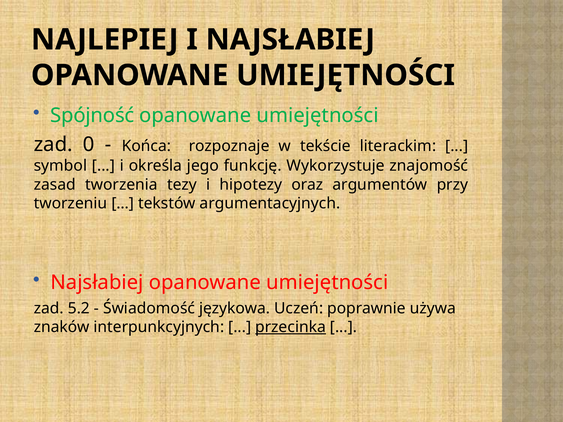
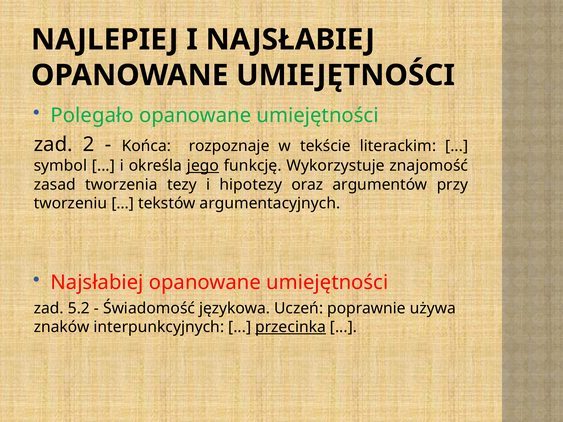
Spójność: Spójność -> Polegało (92, 116)
0: 0 -> 2 (89, 145)
jego underline: none -> present (203, 166)
